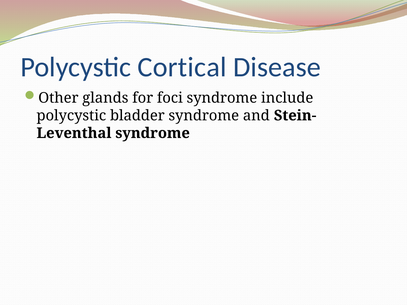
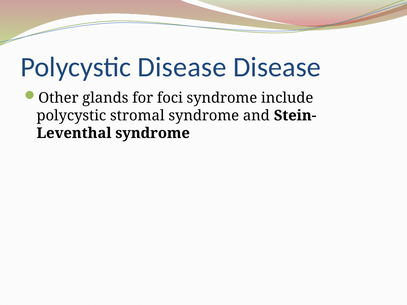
Polycystic Cortical: Cortical -> Disease (182, 67)
bladder: bladder -> stromal (137, 116)
